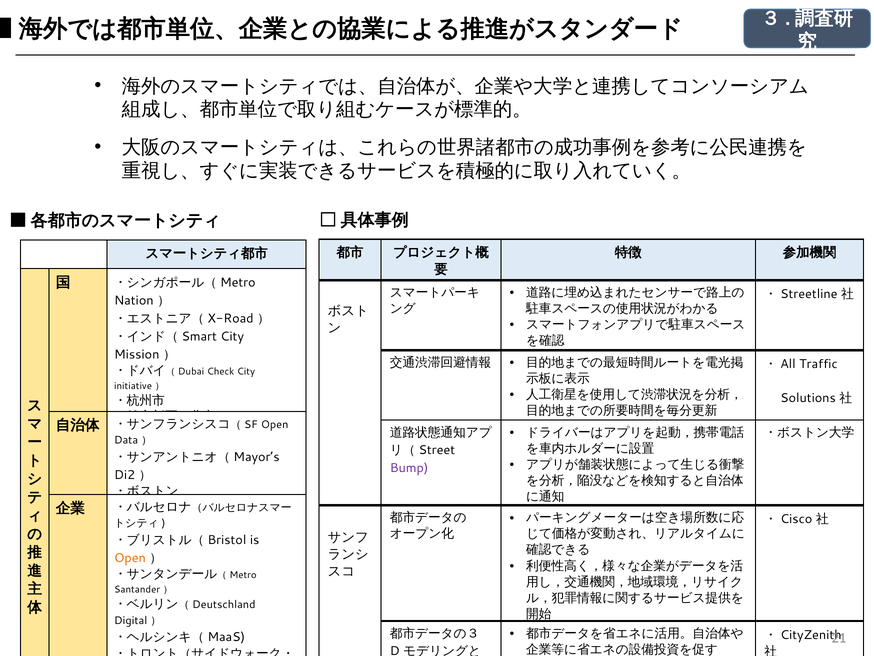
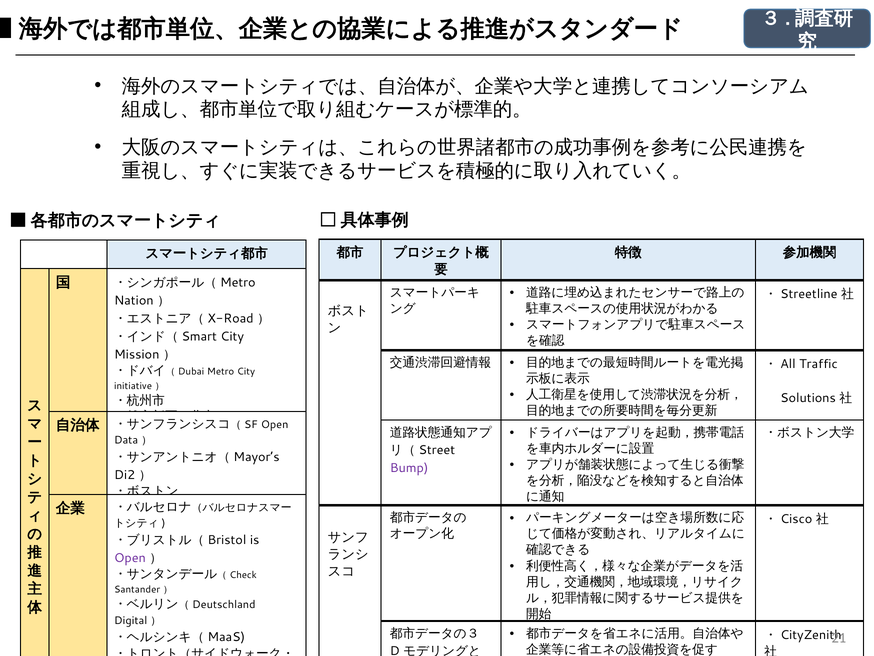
Check: Check -> Metro (221, 371)
Open colour: orange -> purple (130, 557)
Metro: Metro -> Check (243, 575)
